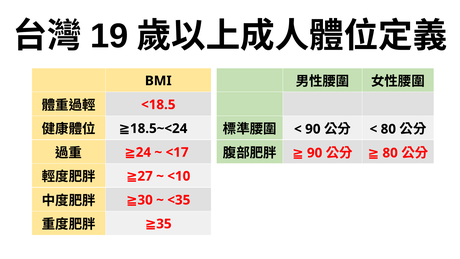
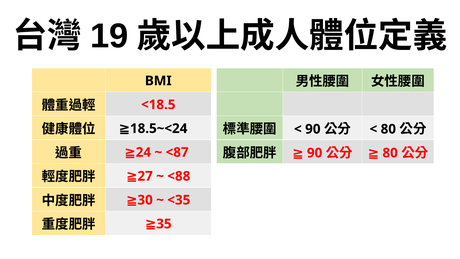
<17: <17 -> <87 (177, 152)
<10: <10 -> <88 (179, 176)
